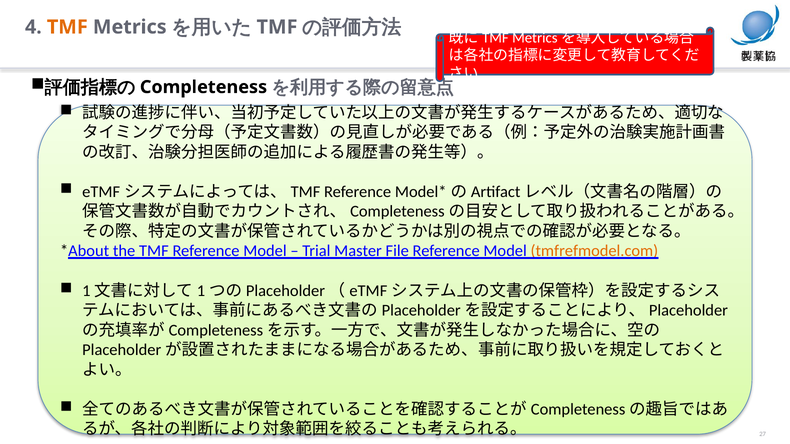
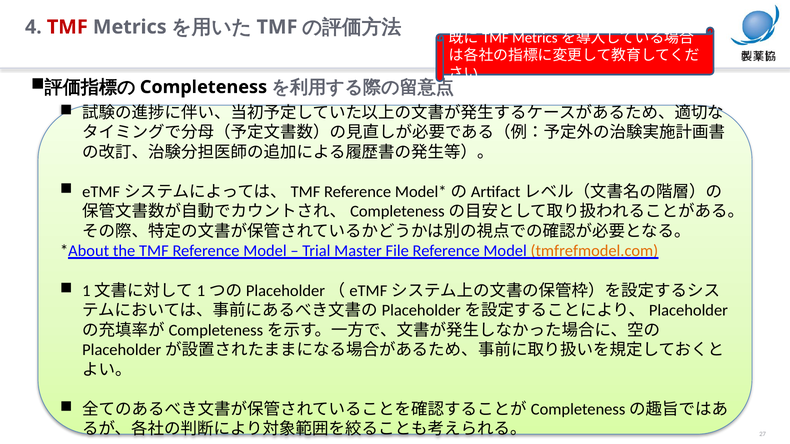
TMF colour: orange -> red (67, 27)
